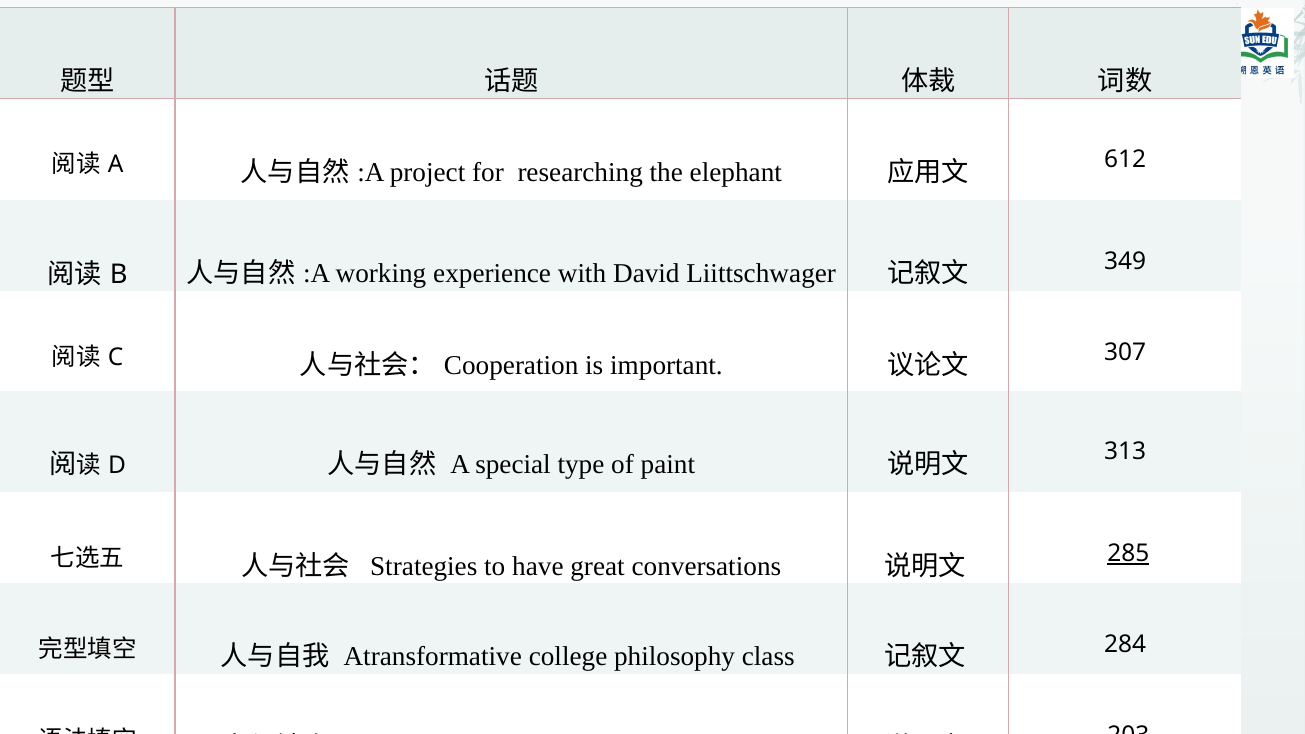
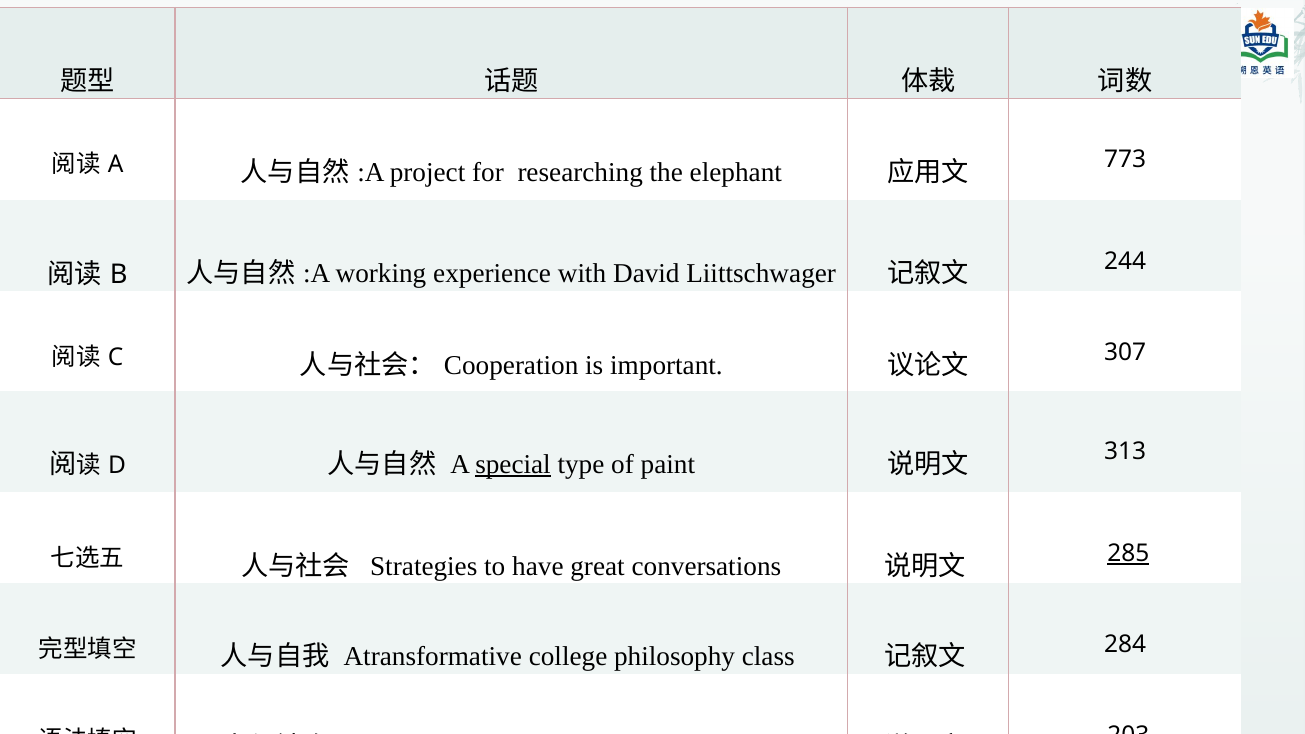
612: 612 -> 773 (1125, 160)
349: 349 -> 244 (1125, 261)
special underline: none -> present (513, 464)
